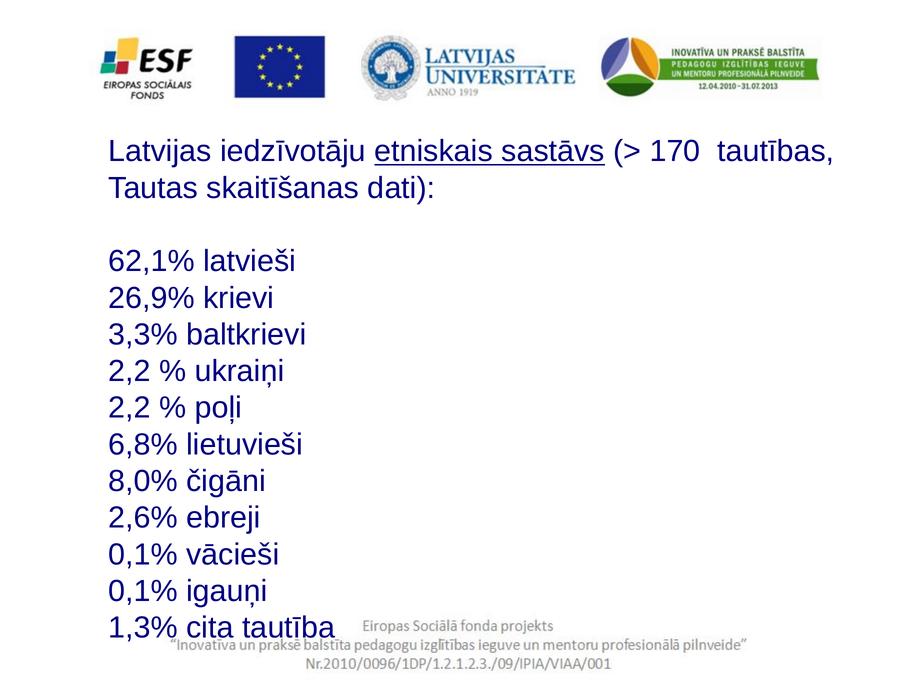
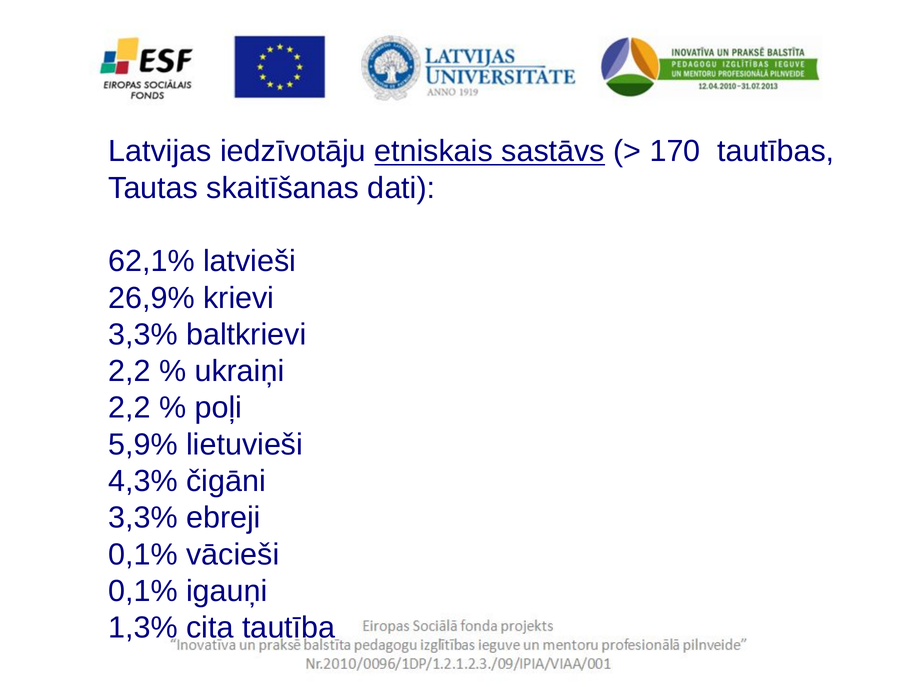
6,8%: 6,8% -> 5,9% (143, 444)
8,0%: 8,0% -> 4,3% (143, 481)
2,6%: 2,6% -> 3,3% (143, 517)
